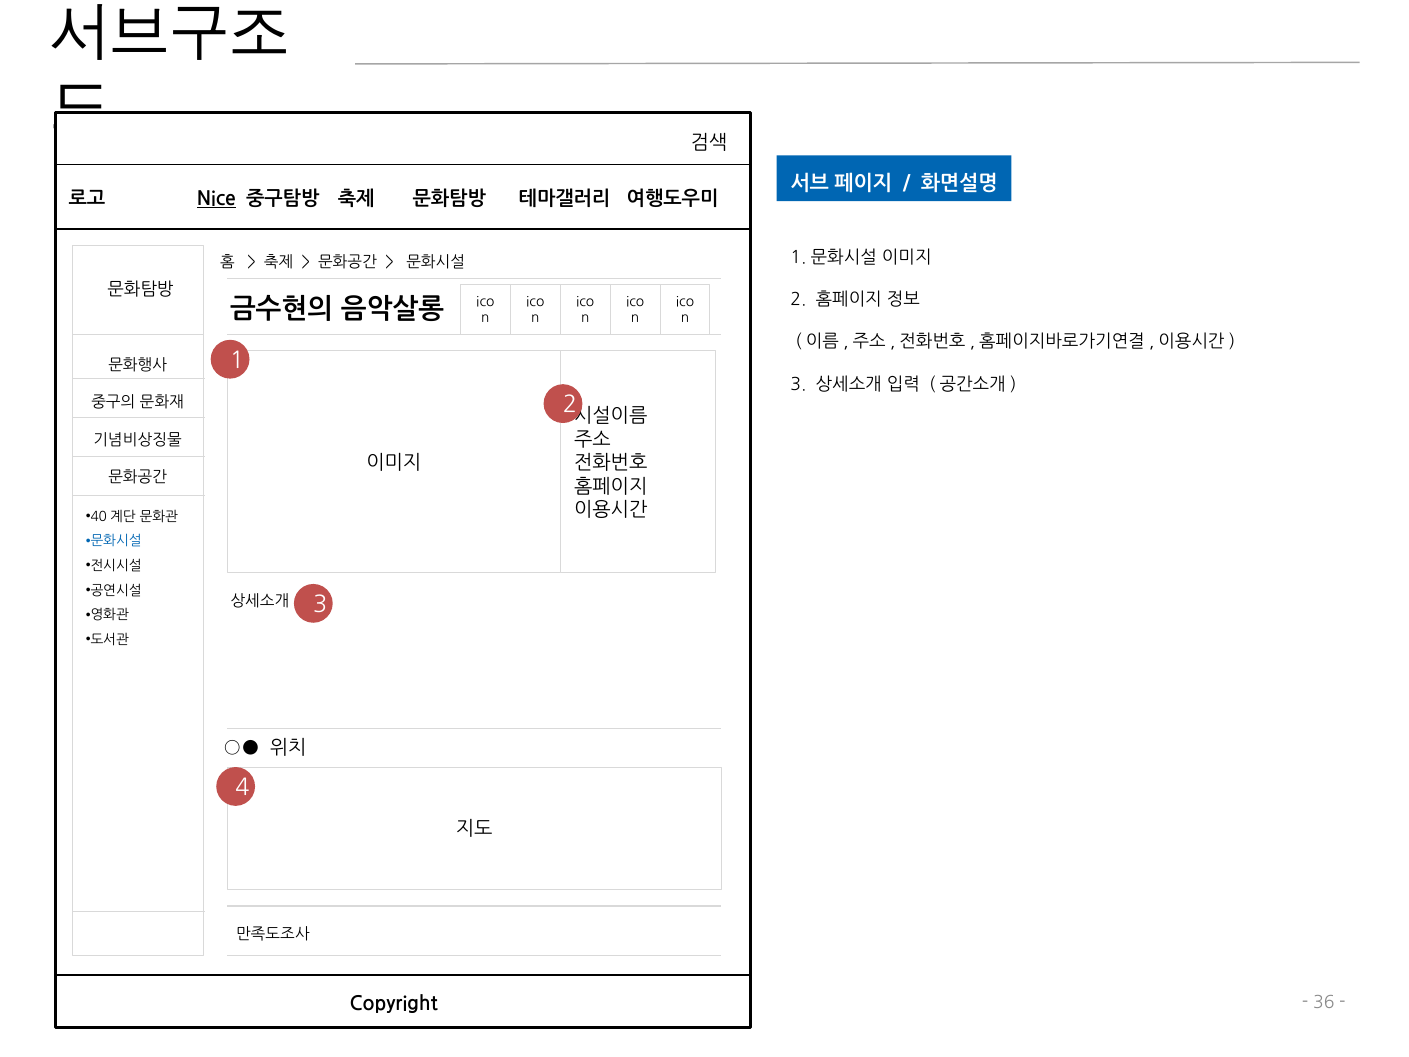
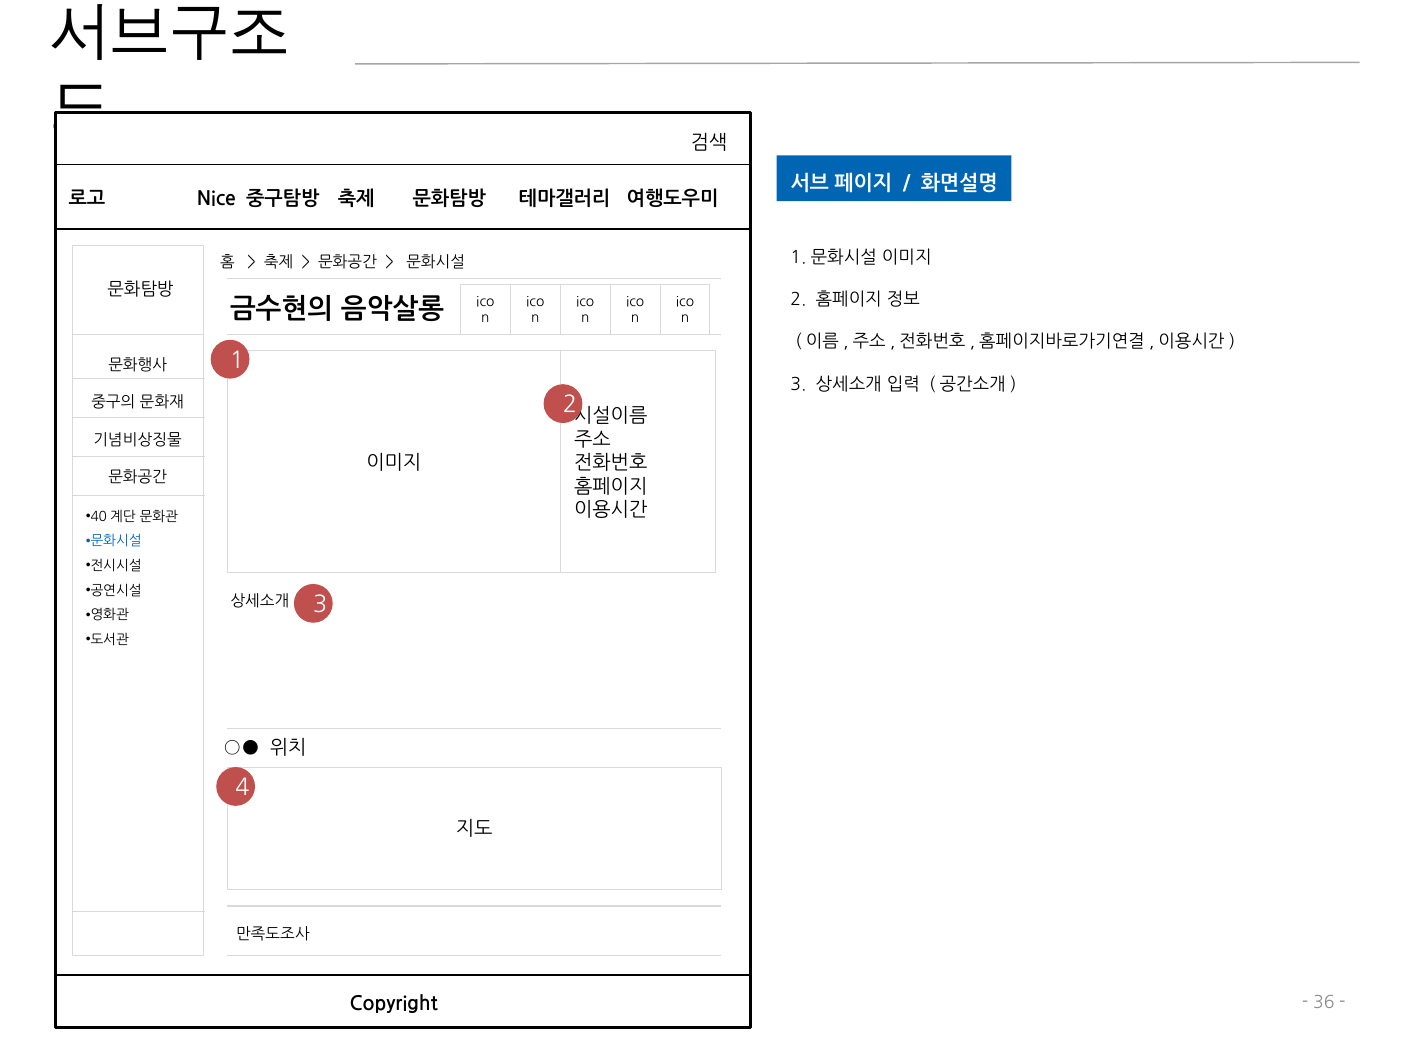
Nice underline: present -> none (216, 199)
